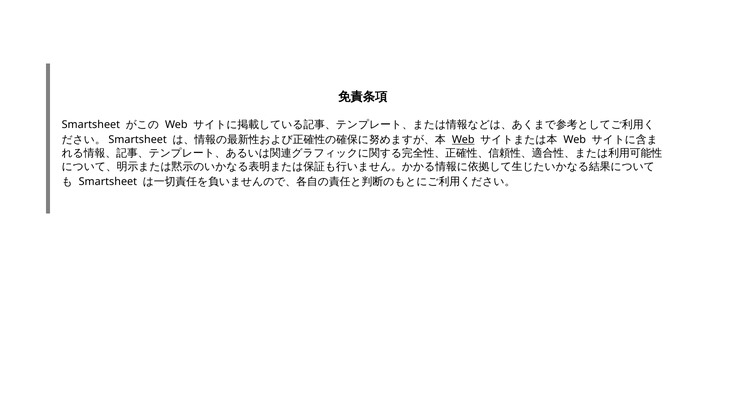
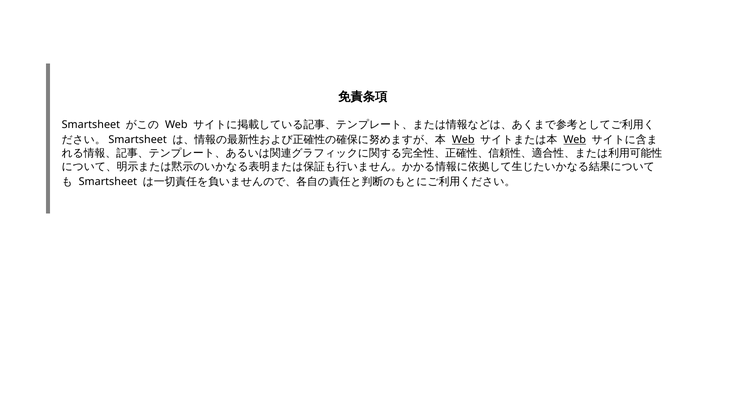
Web underline: none -> present (575, 140)
